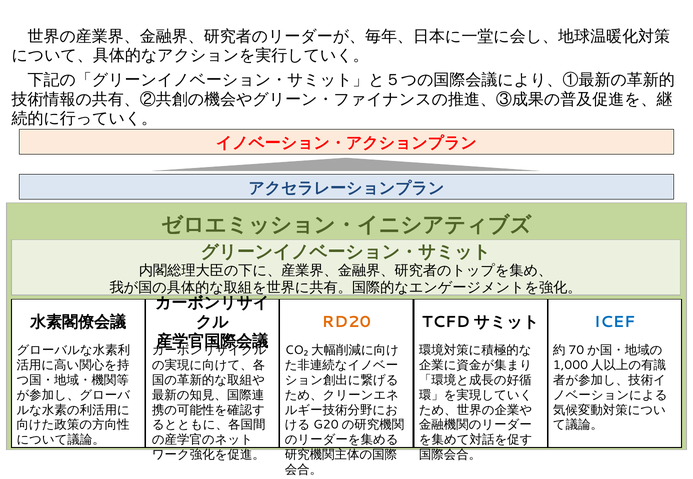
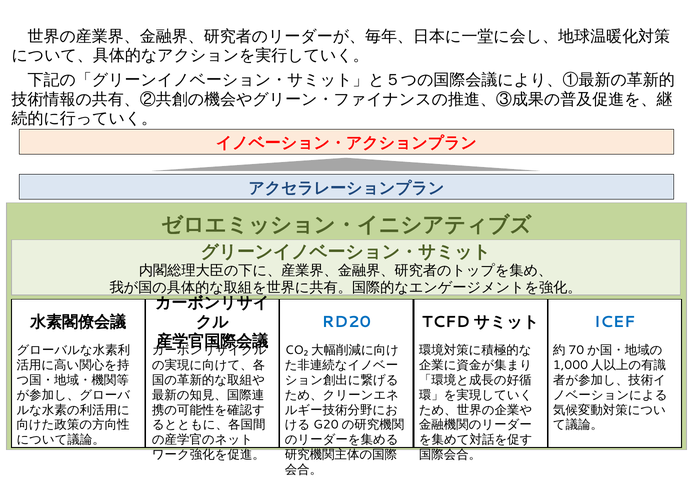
RD20 colour: orange -> blue (346, 322)
